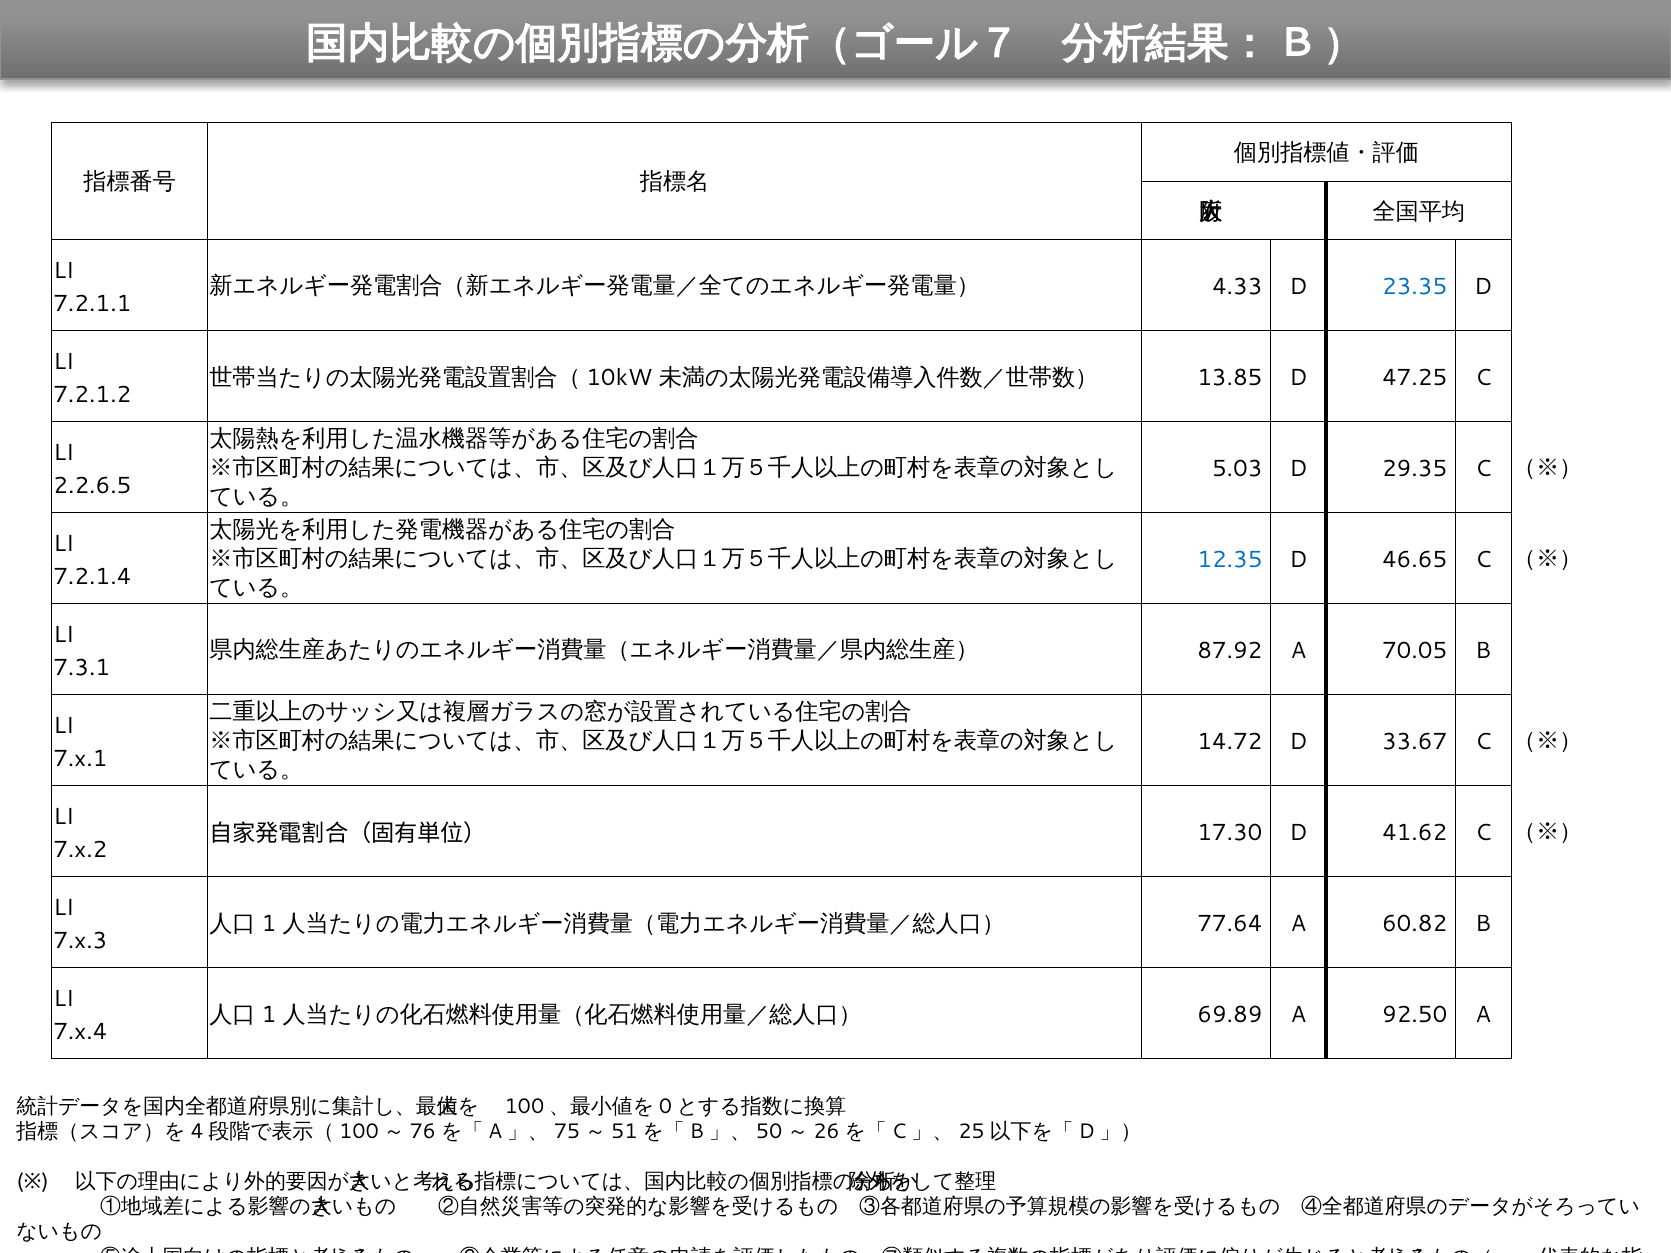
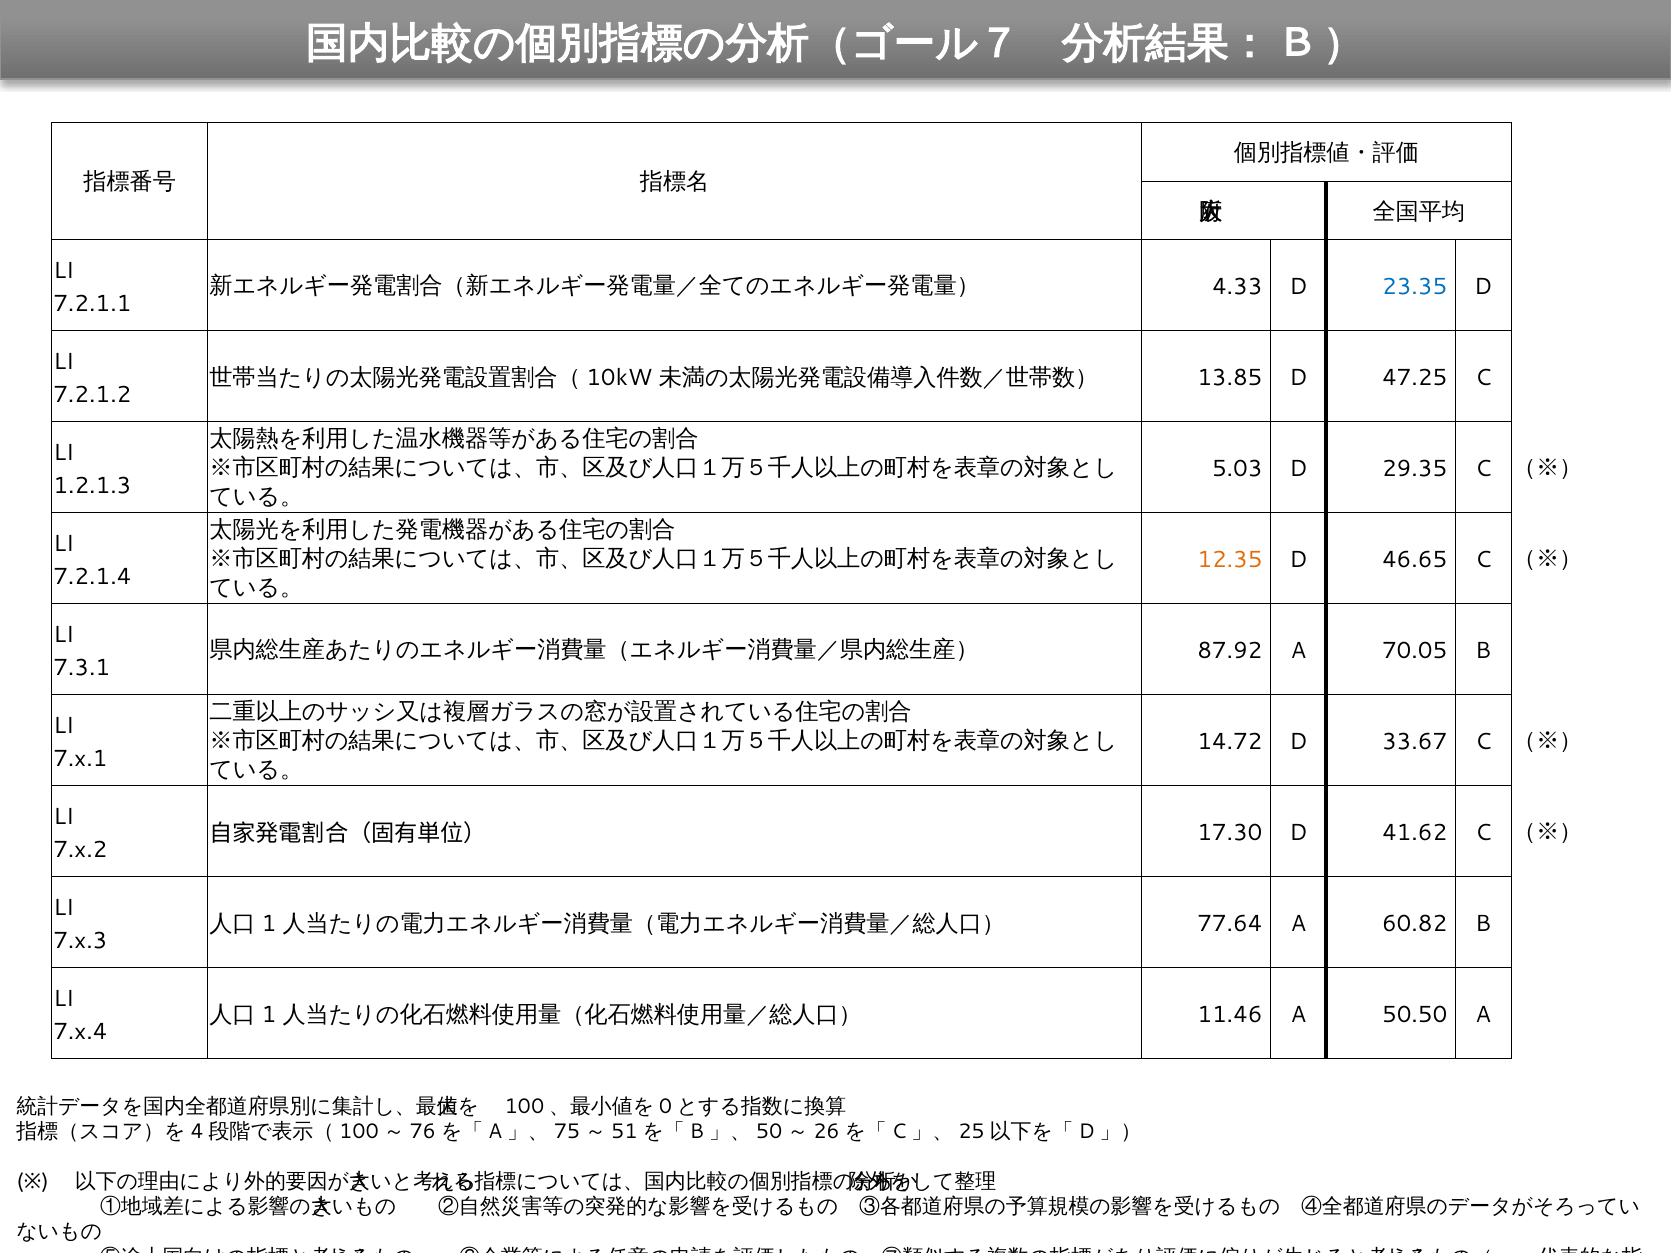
2.2.6.5: 2.2.6.5 -> 1.2.1.3 (92, 486)
12.35 colour: blue -> orange (1230, 560)
69.89: 69.89 -> 11.46 (1230, 1015)
92.50: 92.50 -> 50.50 (1415, 1015)
